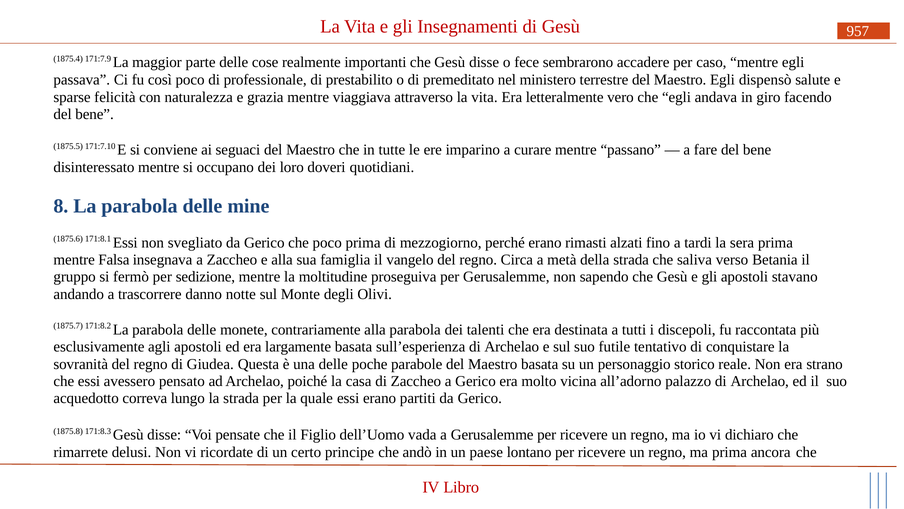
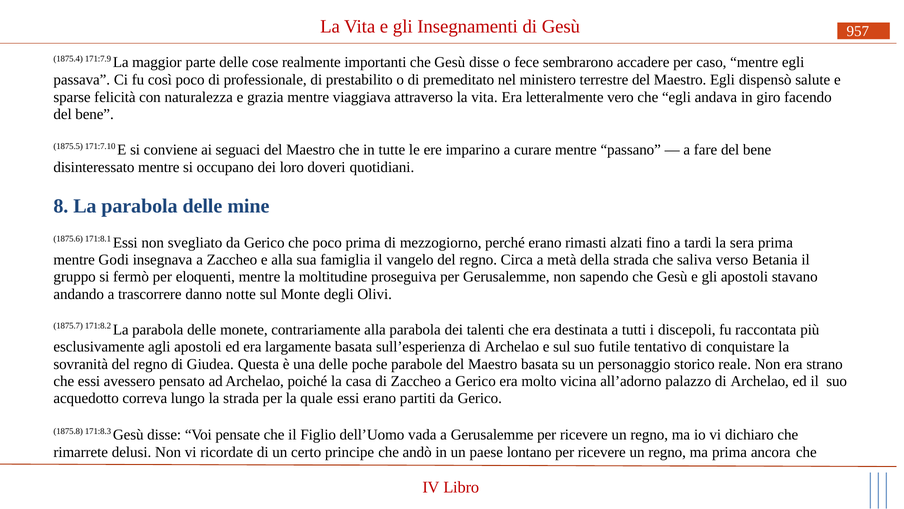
Falsa: Falsa -> Godi (114, 260)
sedizione: sedizione -> eloquenti (205, 277)
